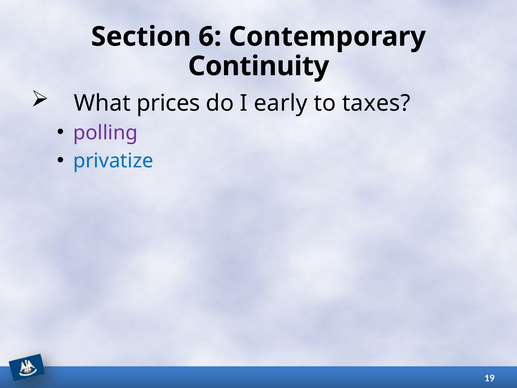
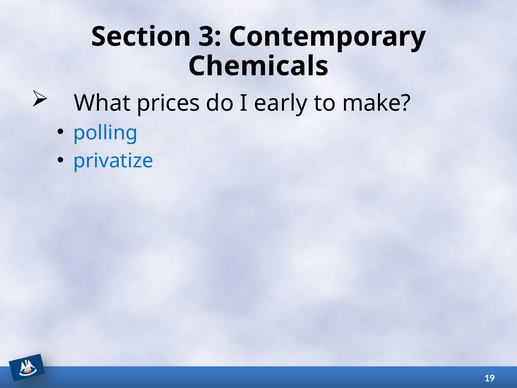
6: 6 -> 3 (210, 37)
Continuity: Continuity -> Chemicals (258, 66)
taxes: taxes -> make (376, 103)
polling colour: purple -> blue (105, 133)
